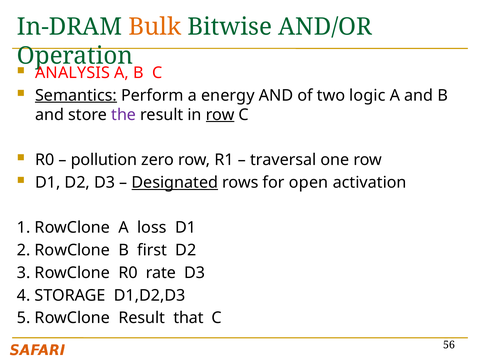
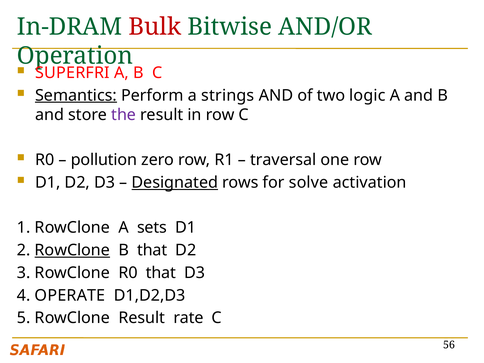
Bulk colour: orange -> red (155, 27)
ANALYSIS: ANALYSIS -> SUPERFRI (73, 73)
energy: energy -> strings (228, 95)
row underline: present -> none (220, 115)
open: open -> solve (309, 182)
loss: loss -> sets (152, 228)
RowClone underline: none -> present (72, 250)
B first: first -> that (152, 250)
R0 rate: rate -> that (161, 273)
STORAGE: STORAGE -> OPERATE (70, 295)
that: that -> rate (188, 318)
